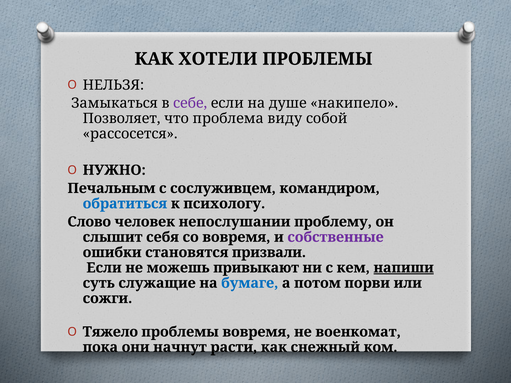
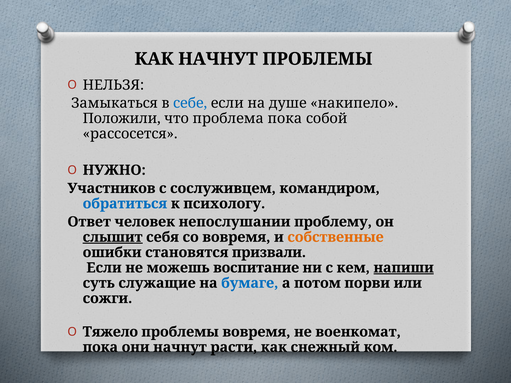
КАК ХОТЕЛИ: ХОТЕЛИ -> НАЧНУТ (218, 59)
себе colour: purple -> blue (190, 103)
Позволяет: Позволяет -> Положили (122, 119)
проблема виду: виду -> пока (285, 119)
Печальным: Печальным -> Участников (111, 188)
Слово: Слово -> Ответ (89, 222)
слышит underline: none -> present (113, 237)
собственные colour: purple -> orange (336, 237)
привыкают: привыкают -> воспитание (256, 268)
